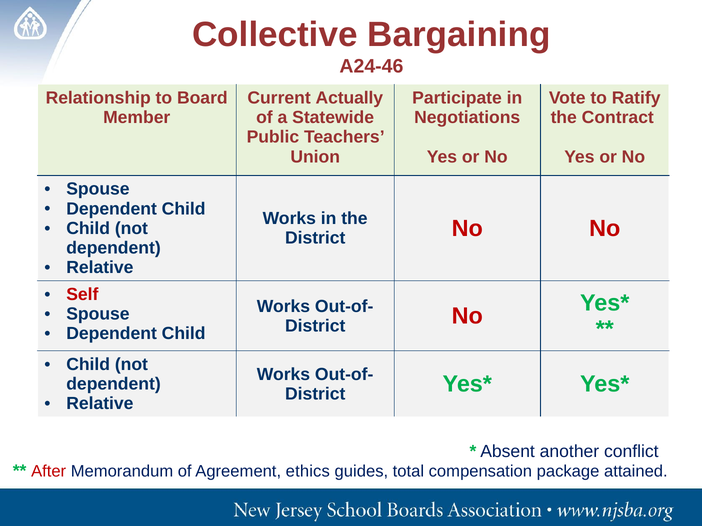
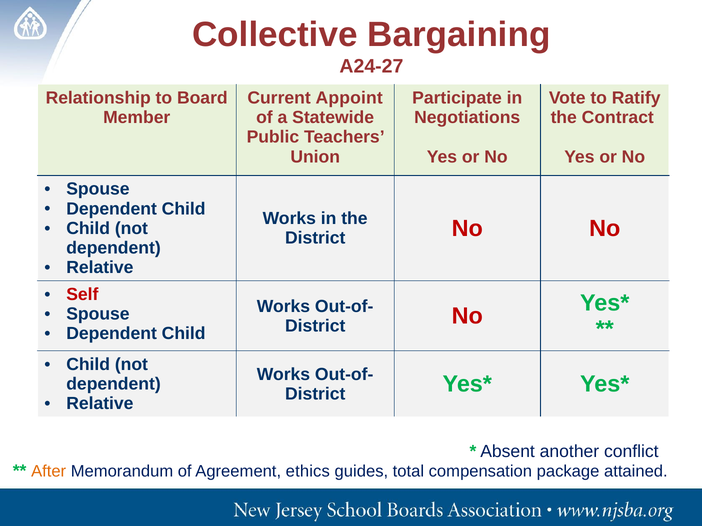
A24-46: A24-46 -> A24-27 (371, 66)
Actually: Actually -> Appoint (349, 98)
After colour: red -> orange (49, 472)
